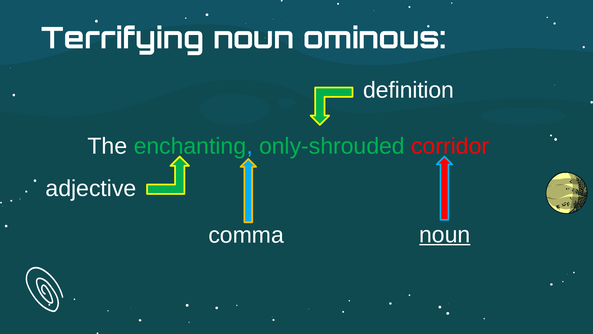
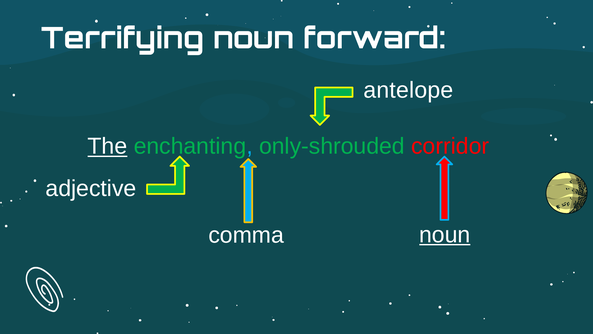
ominous: ominous -> forward (374, 38)
definition: definition -> antelope (408, 90)
The underline: none -> present (107, 146)
